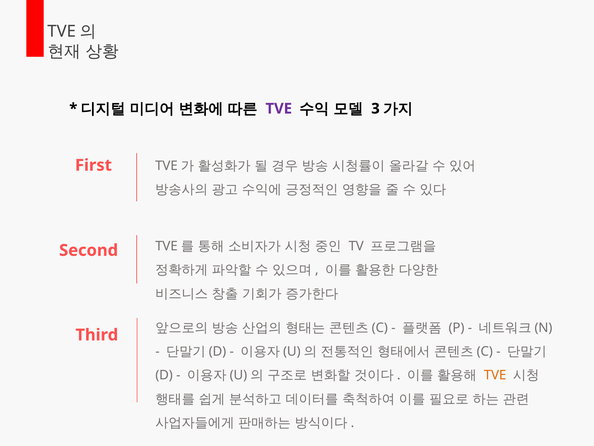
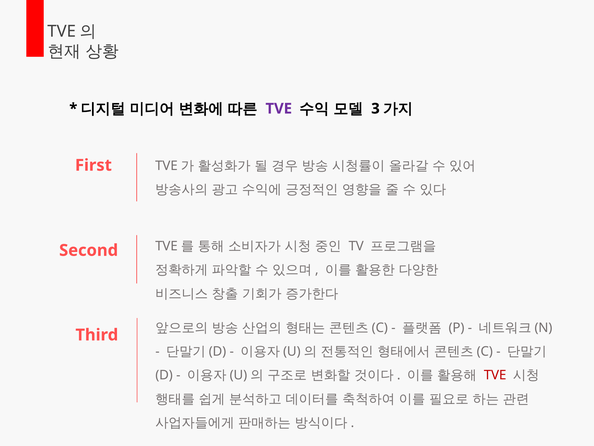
TVE colour: orange -> red (495, 375)
